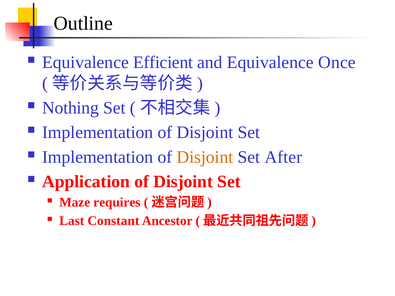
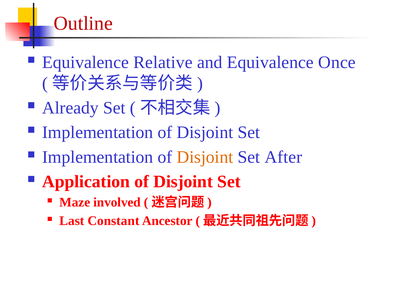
Outline colour: black -> red (83, 23)
Efficient: Efficient -> Relative (163, 62)
Nothing: Nothing -> Already (70, 108)
requires: requires -> involved (117, 202)
